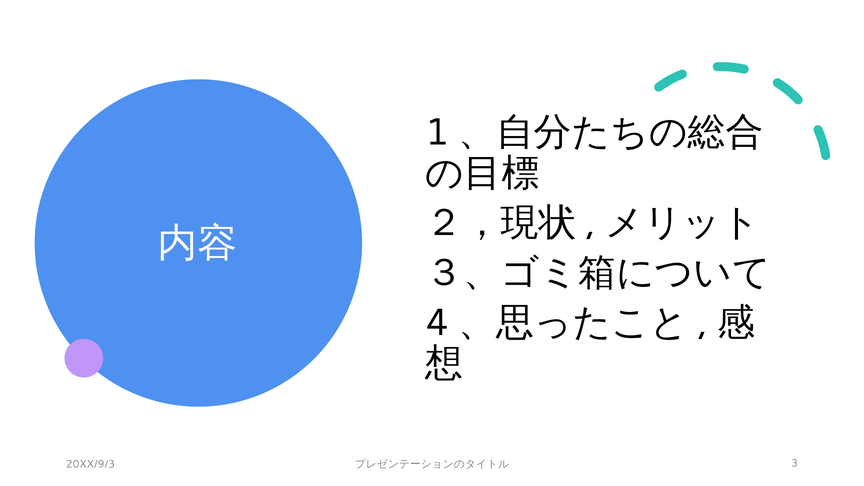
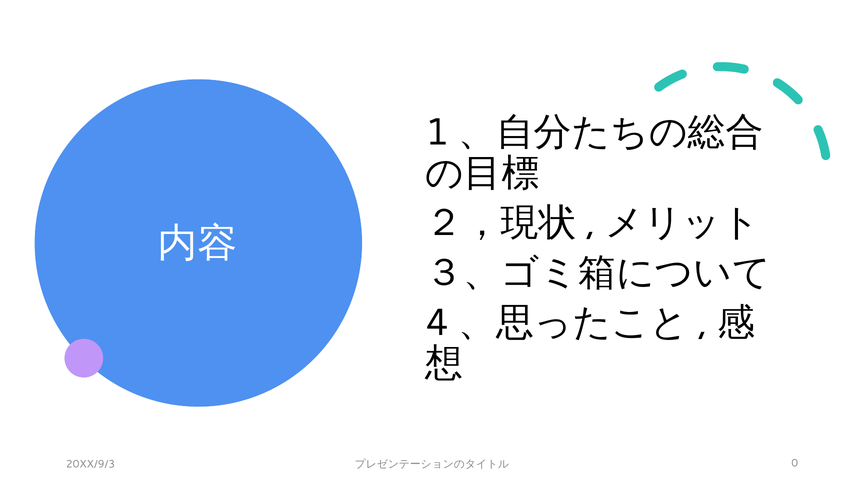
3: 3 -> 0 (795, 463)
